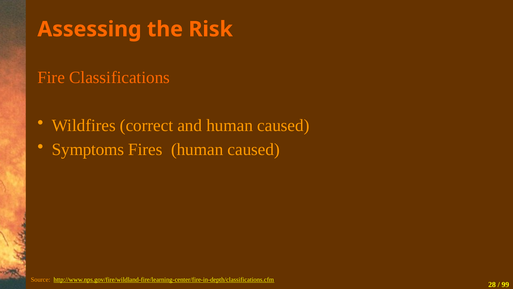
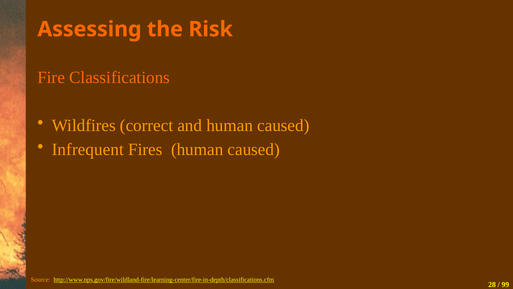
Symptoms: Symptoms -> Infrequent (88, 149)
